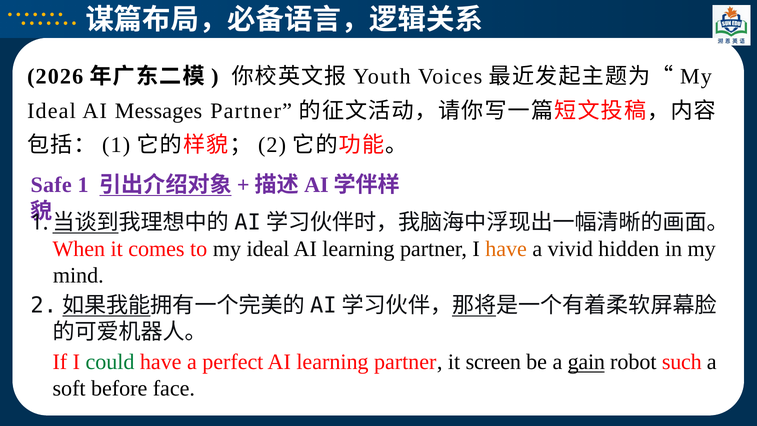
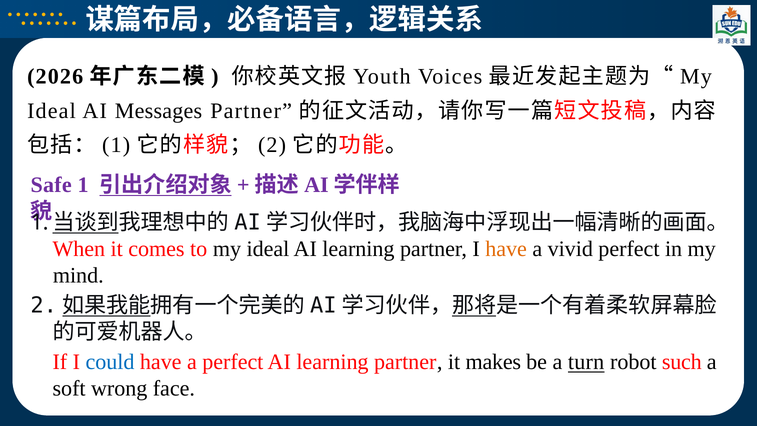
vivid hidden: hidden -> perfect (629, 249)
could colour: green -> blue (110, 362)
screen: screen -> makes (493, 362)
gain: gain -> turn (586, 362)
before: before -> wrong (119, 388)
